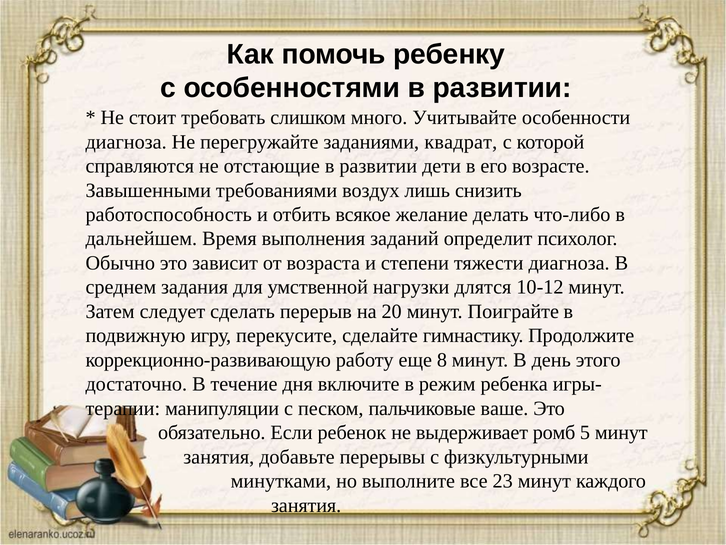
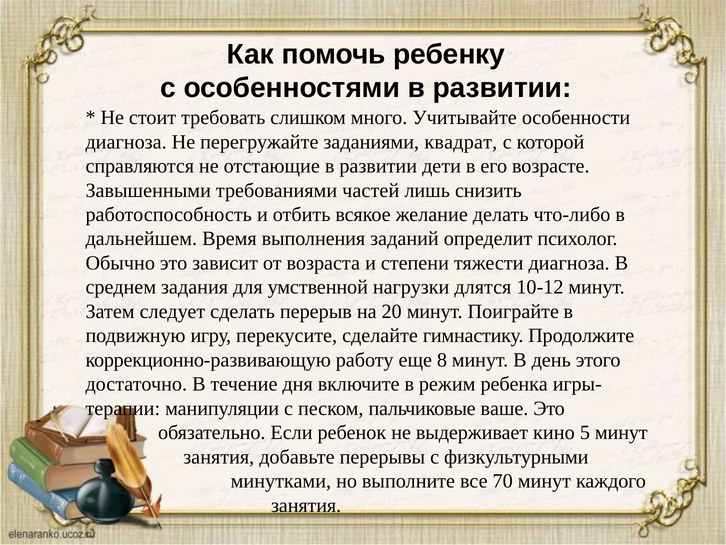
воздух: воздух -> частей (371, 190)
ромб: ромб -> кино (554, 432)
23: 23 -> 70 (503, 481)
